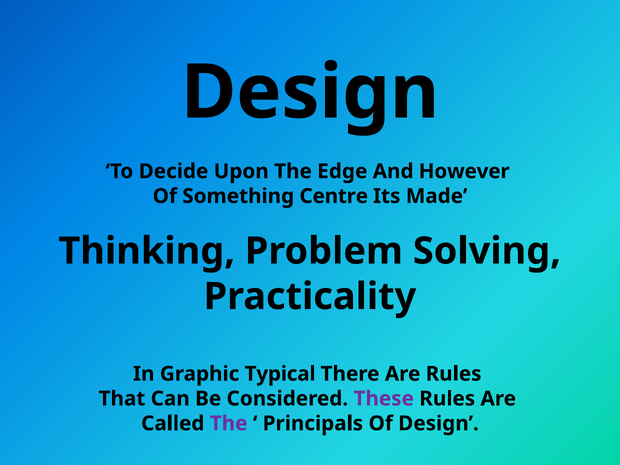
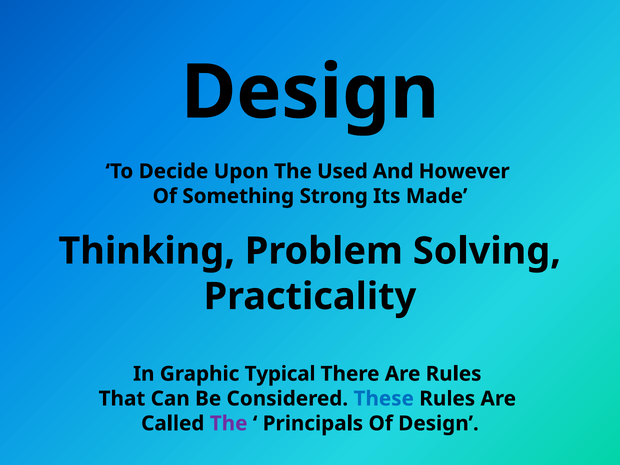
Edge: Edge -> Used (342, 171)
Centre: Centre -> Strong (334, 196)
These colour: purple -> blue (384, 399)
